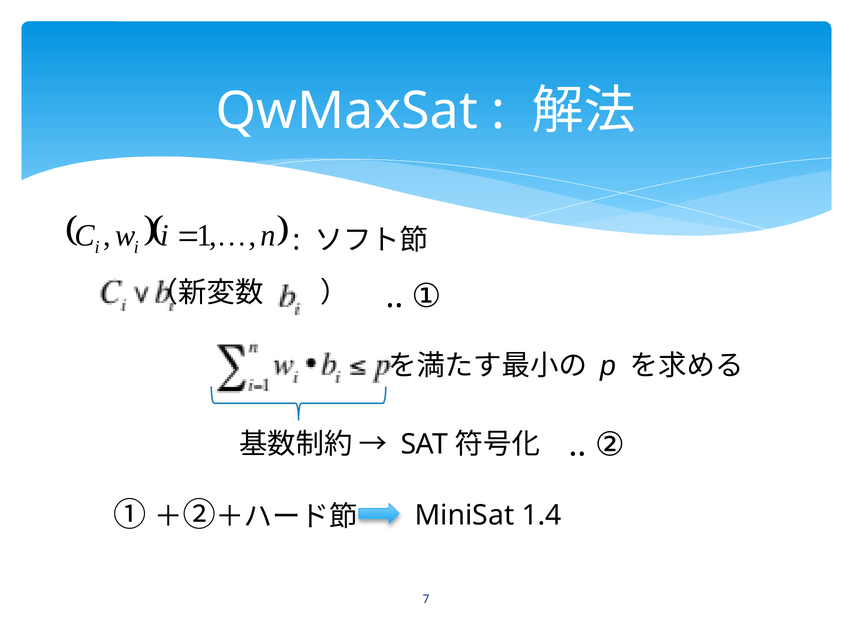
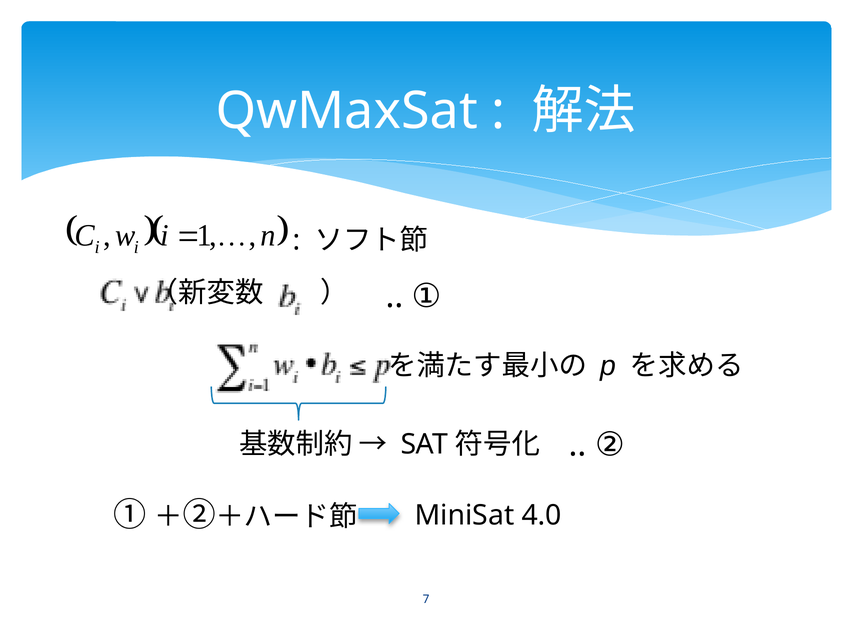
1.4: 1.4 -> 4.0 (542, 515)
